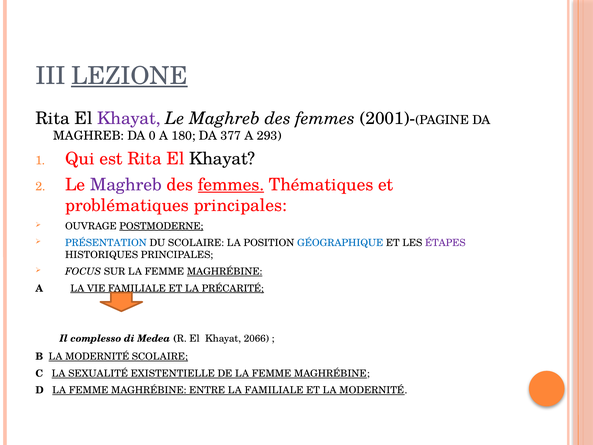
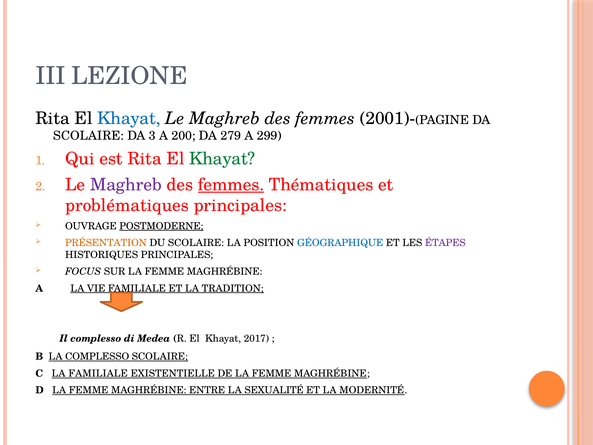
LEZIONE underline: present -> none (129, 76)
Khayat colour: purple -> blue (129, 118)
MAGHREB: MAGHREB -> SCOLAIRE (89, 136)
0: 0 -> 3 (152, 136)
180: 180 -> 200 (184, 136)
377: 377 -> 279 (231, 136)
293: 293 -> 299 (269, 136)
Khayat colour: black -> green (222, 159)
PRÉSENTATION colour: blue -> orange (106, 243)
MAGHRÉBINE underline: present -> none (225, 271)
PRÉCARITÉ: PRÉCARITÉ -> TRADITION (233, 288)
2066: 2066 -> 2017 (256, 338)
B LA MODERNITÉ: MODERNITÉ -> COMPLESSO (97, 357)
LA SEXUALITÉ: SEXUALITÉ -> FAMILIALE (98, 373)
LA FAMILIALE: FAMILIALE -> SEXUALITÉ (274, 390)
